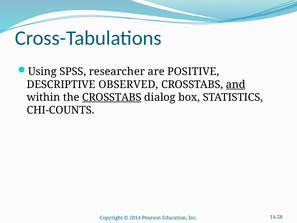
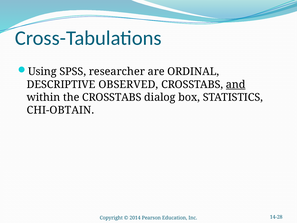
POSITIVE: POSITIVE -> ORDINAL (193, 72)
CROSSTABS underline: present -> none (112, 97)
CHI-COUNTS: CHI-COUNTS -> CHI-OBTAIN (60, 110)
